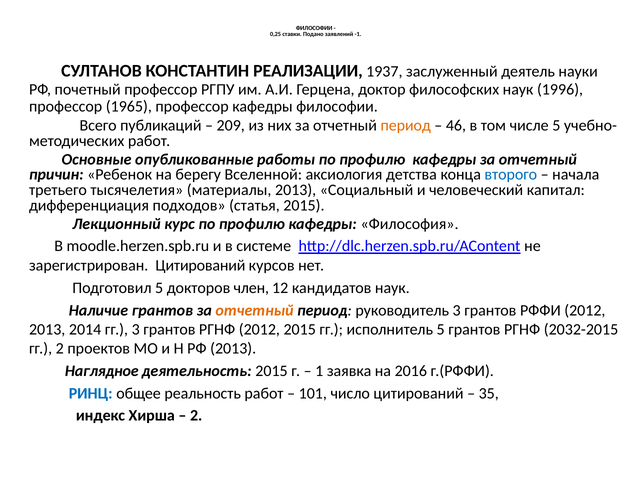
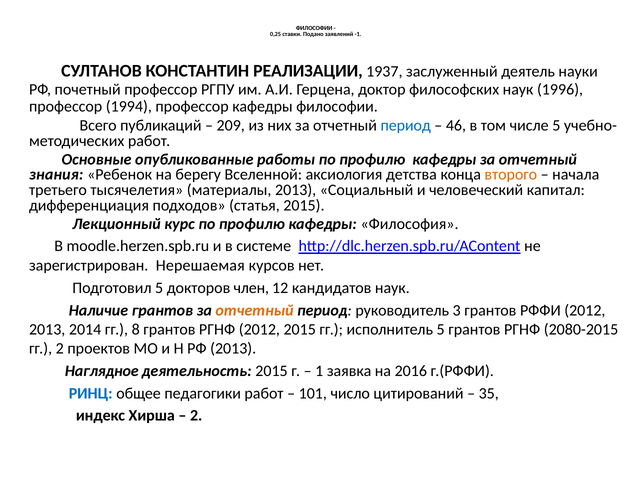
1965: 1965 -> 1994 (129, 107)
период colour: orange -> blue (406, 126)
причин: причин -> знания (56, 175)
второго colour: blue -> orange (511, 175)
зарегистрирован Цитирований: Цитирований -> Нерешаемая (200, 266)
гг 3: 3 -> 8 (136, 330)
2032-2015: 2032-2015 -> 2080-2015 (581, 330)
реальность: реальность -> педагогики (203, 394)
